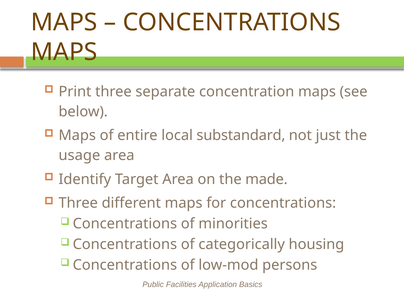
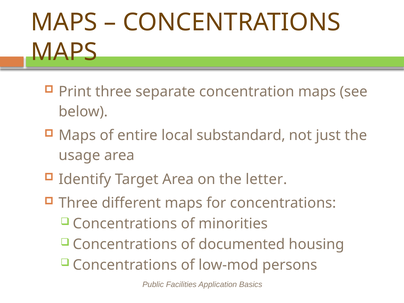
made: made -> letter (266, 179)
categorically: categorically -> documented (242, 244)
